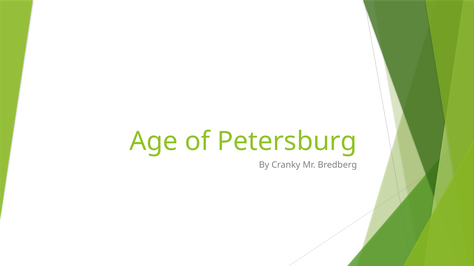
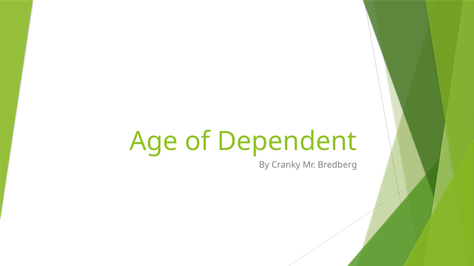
Petersburg: Petersburg -> Dependent (287, 142)
